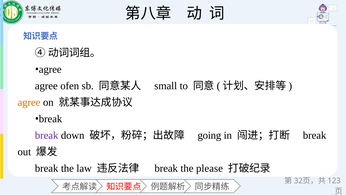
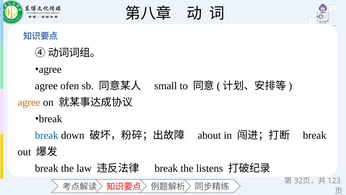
break colour: purple -> blue (47, 135)
going: going -> about (209, 135)
please: please -> listens (210, 168)
